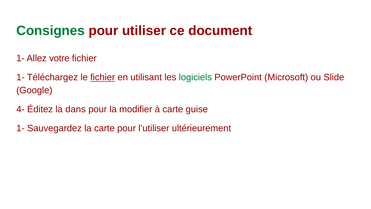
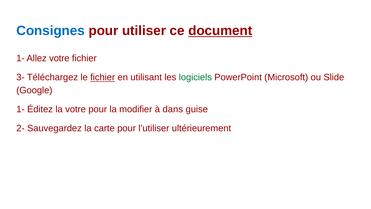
Consignes colour: green -> blue (51, 31)
document underline: none -> present (220, 31)
1-: 1- -> 3- (20, 77)
4-: 4- -> 1- (20, 109)
la dans: dans -> votre (76, 109)
à carte: carte -> dans (173, 109)
1-: 1- -> 2- (20, 128)
